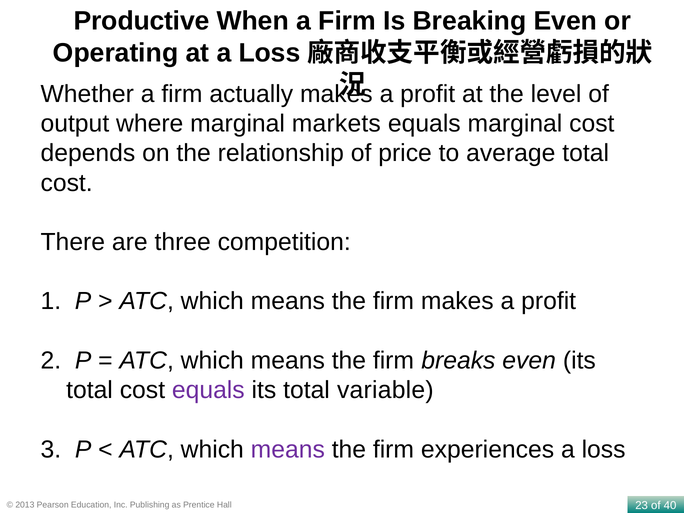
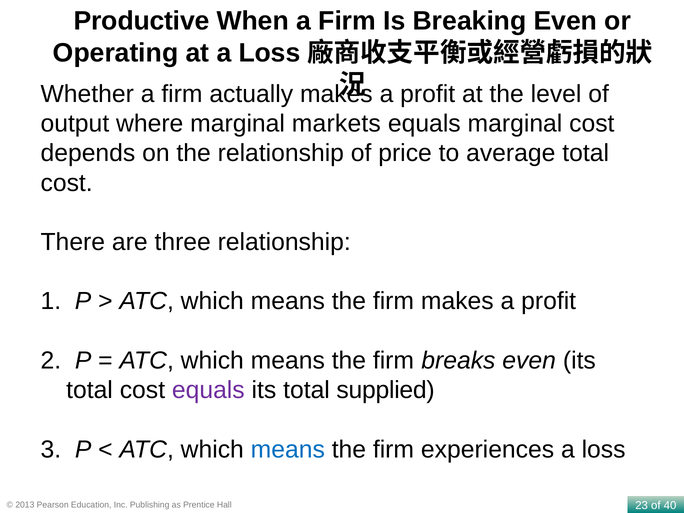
three competition: competition -> relationship (284, 242)
variable: variable -> supplied (386, 390)
means colour: purple -> blue (288, 449)
